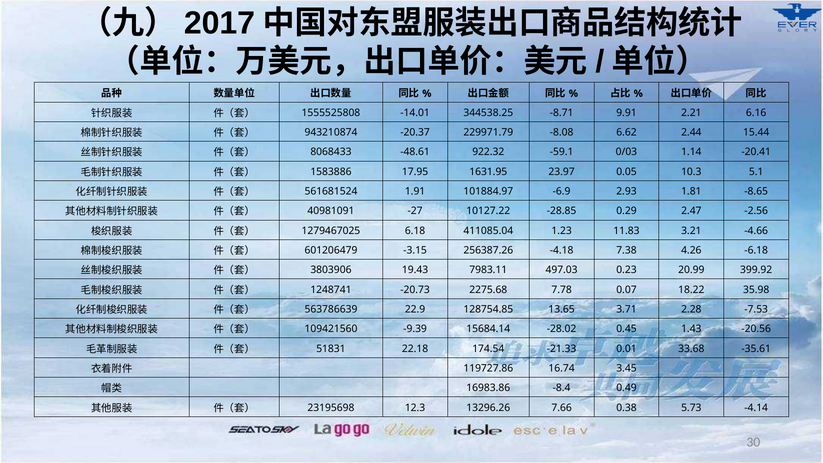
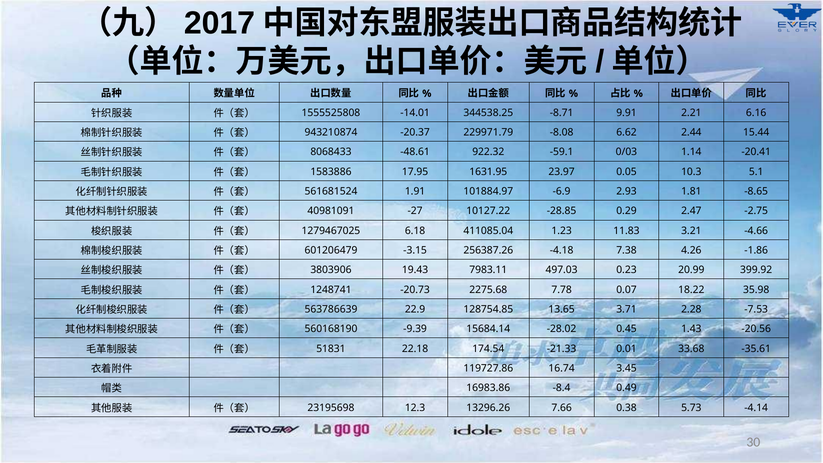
-2.56: -2.56 -> -2.75 (756, 211)
-6.18: -6.18 -> -1.86 (756, 250)
109421560: 109421560 -> 560168190 (331, 329)
